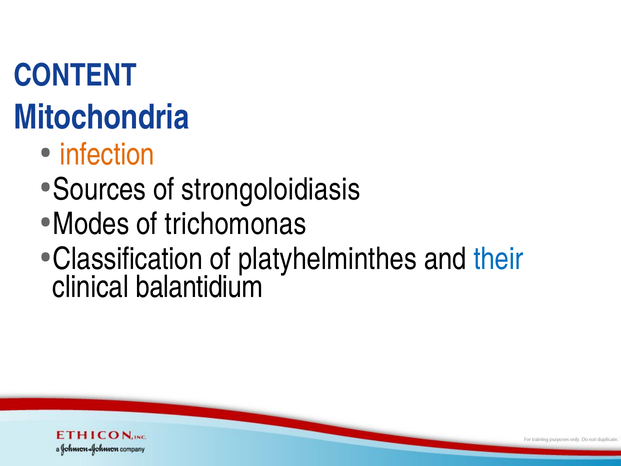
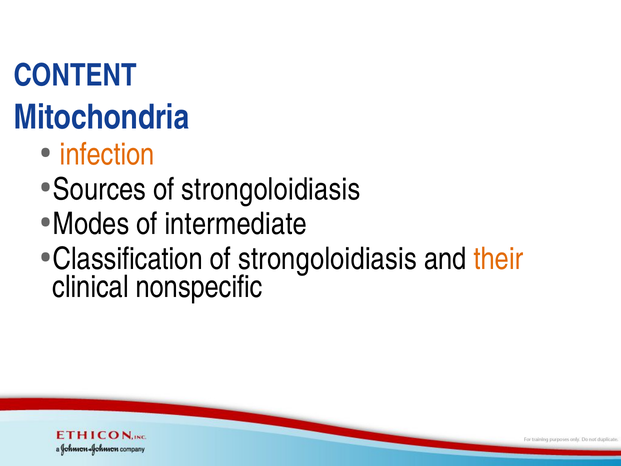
trichomonas: trichomonas -> intermediate (236, 224)
Classification of platyhelminthes: platyhelminthes -> strongoloidiasis (328, 259)
their colour: blue -> orange (498, 259)
balantidium: balantidium -> nonspecific (199, 287)
